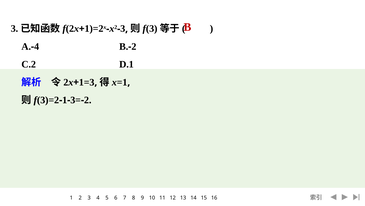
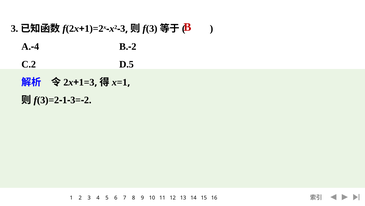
D.1: D.1 -> D.5 (126, 64)
